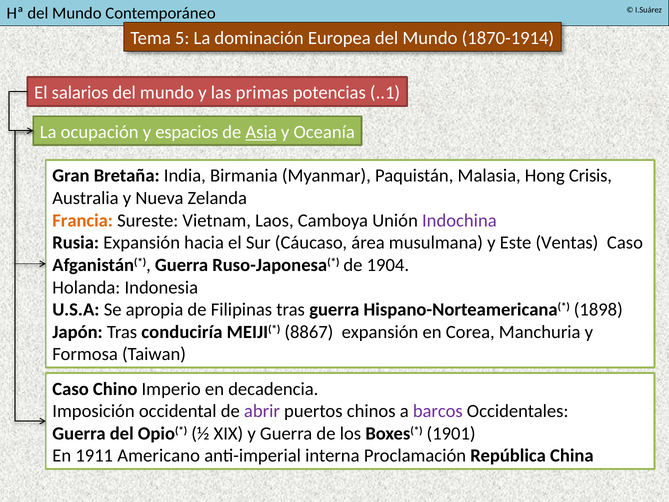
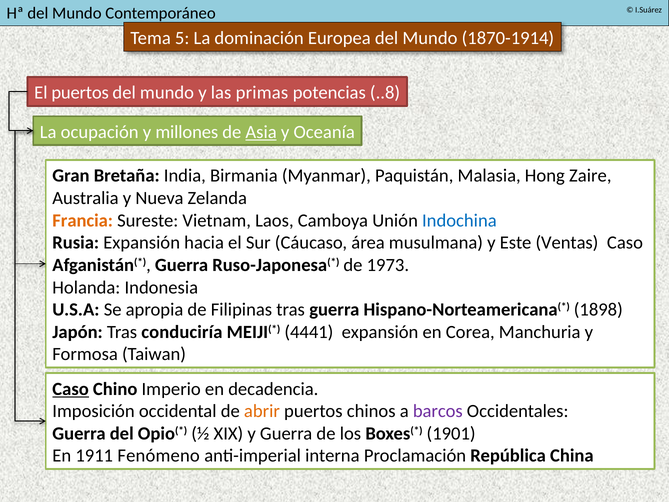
salarios: salarios -> puertos (80, 93)
..1: ..1 -> ..8 (385, 93)
espacios: espacios -> millones (187, 132)
Crisis: Crisis -> Zaire (590, 176)
Indochina colour: purple -> blue (459, 220)
1904: 1904 -> 1973 (388, 265)
8867: 8867 -> 4441 (309, 332)
Caso underline: none -> present (71, 389)
abrir colour: purple -> orange (262, 411)
Americano: Americano -> Fenómeno (159, 456)
